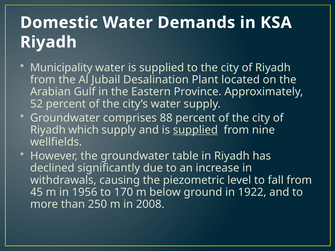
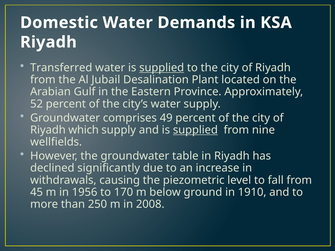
Municipality: Municipality -> Transferred (61, 68)
supplied underline: none -> present (162, 68)
88: 88 -> 49 (166, 118)
1922: 1922 -> 1910 (252, 192)
